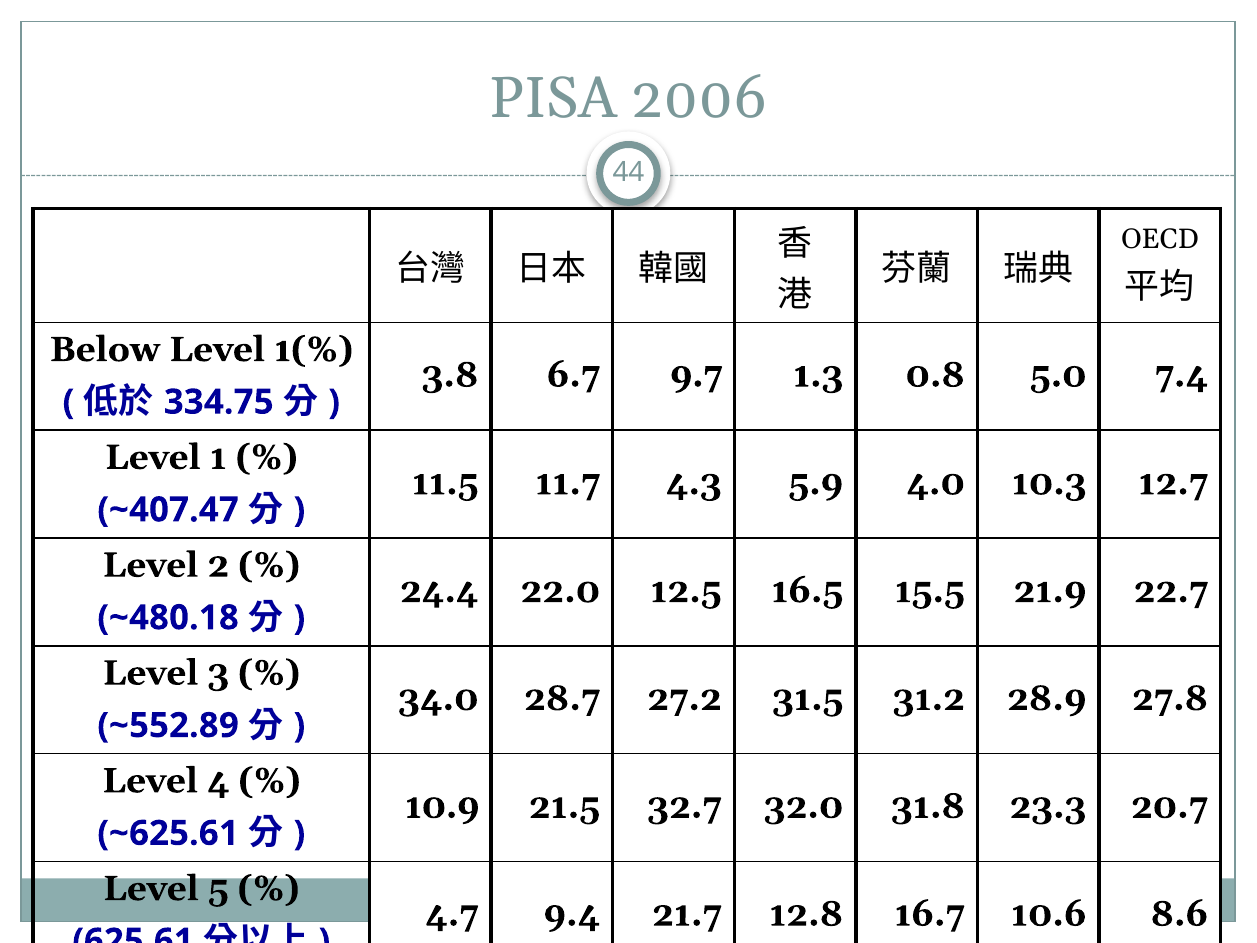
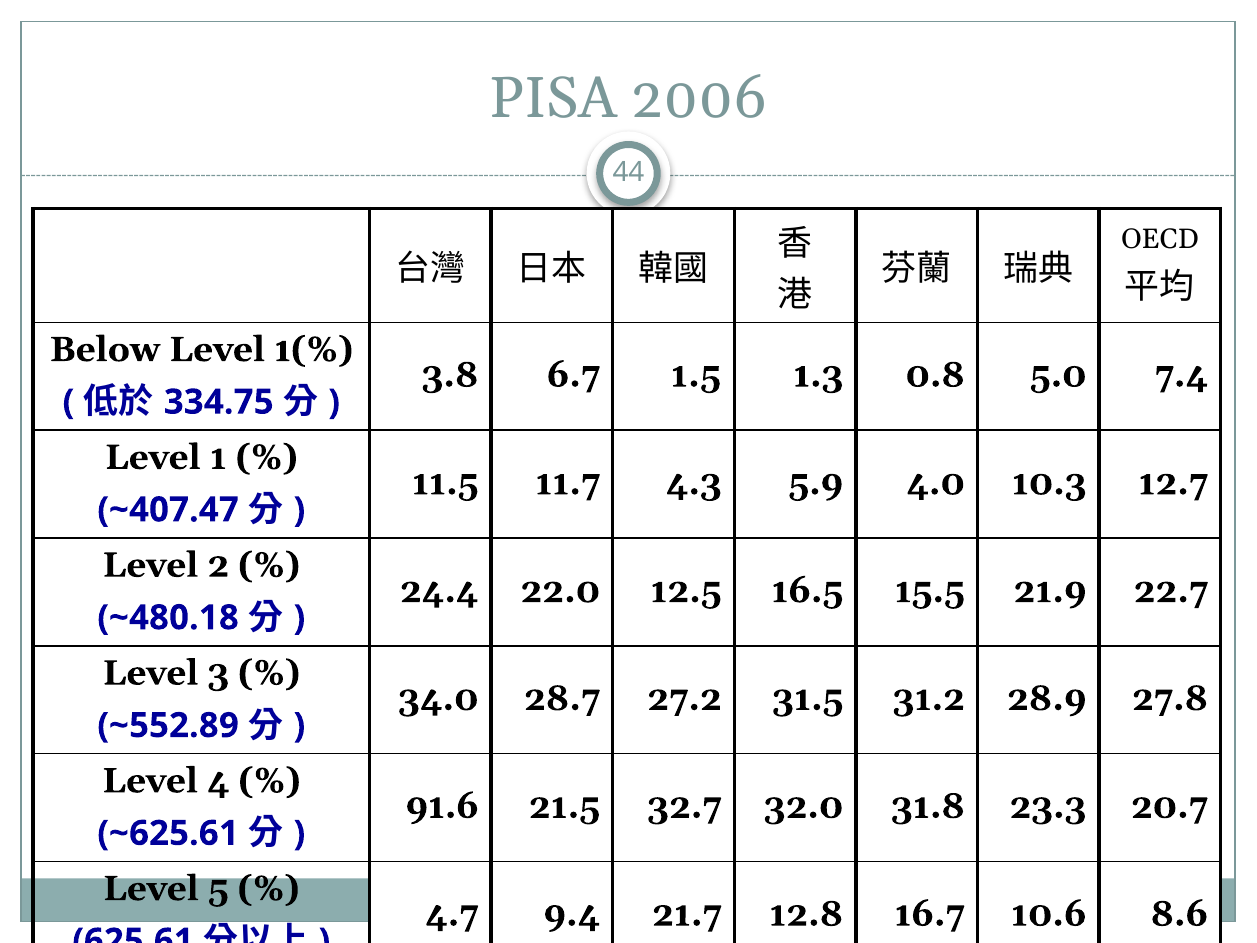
9.7: 9.7 -> 1.5 (696, 375)
10.9: 10.9 -> 91.6 (442, 806)
